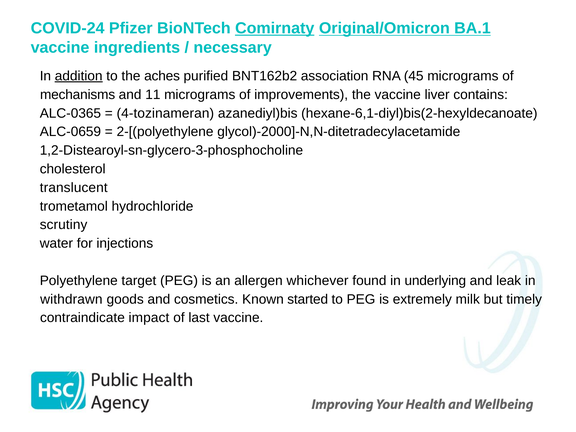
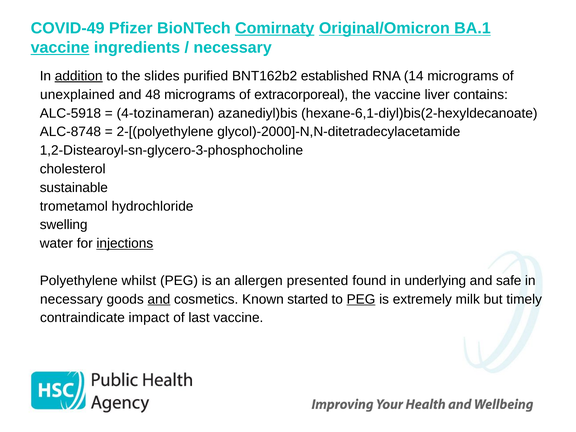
COVID-24: COVID-24 -> COVID-49 (68, 28)
vaccine underline: none -> present (60, 48)
aches: aches -> slides (162, 76)
association: association -> established (335, 76)
45: 45 -> 14 (414, 76)
mechanisms: mechanisms -> unexplained (77, 95)
11: 11 -> 48 (153, 95)
improvements: improvements -> extracorporeal (301, 95)
ALC-0365: ALC-0365 -> ALC-5918 (70, 113)
ALC-0659: ALC-0659 -> ALC-8748 (70, 132)
translucent: translucent -> sustainable (74, 188)
scrutiny: scrutiny -> swelling (64, 225)
injections underline: none -> present (125, 243)
target: target -> whilst (139, 281)
whichever: whichever -> presented (318, 281)
leak: leak -> safe (509, 281)
withdrawn: withdrawn -> necessary (71, 299)
and underline: none -> present (159, 299)
PEG underline: none -> present (361, 299)
